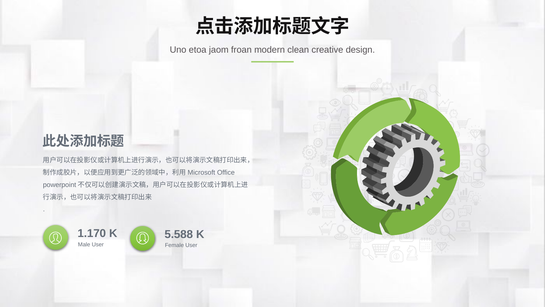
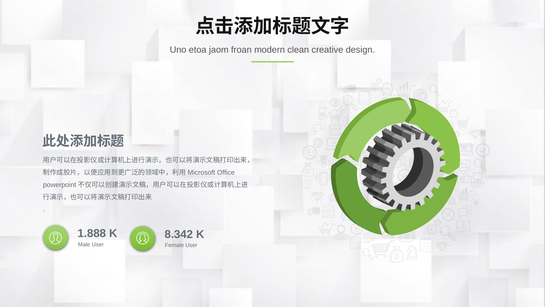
1.170: 1.170 -> 1.888 (92, 233)
5.588: 5.588 -> 8.342 (179, 234)
